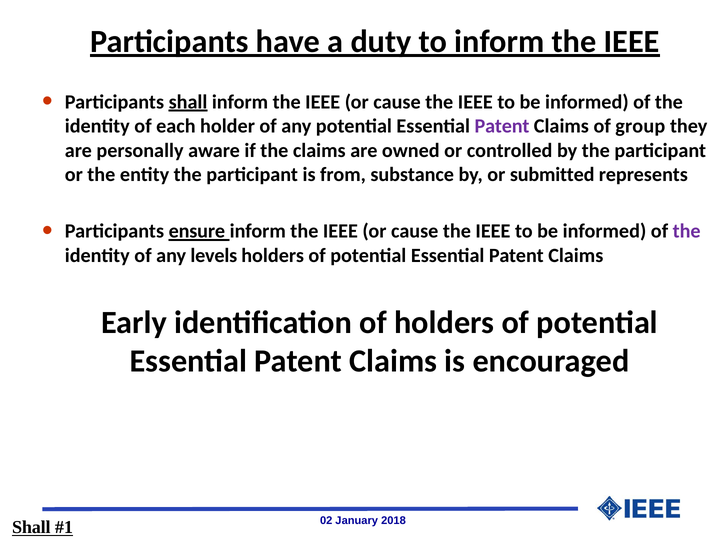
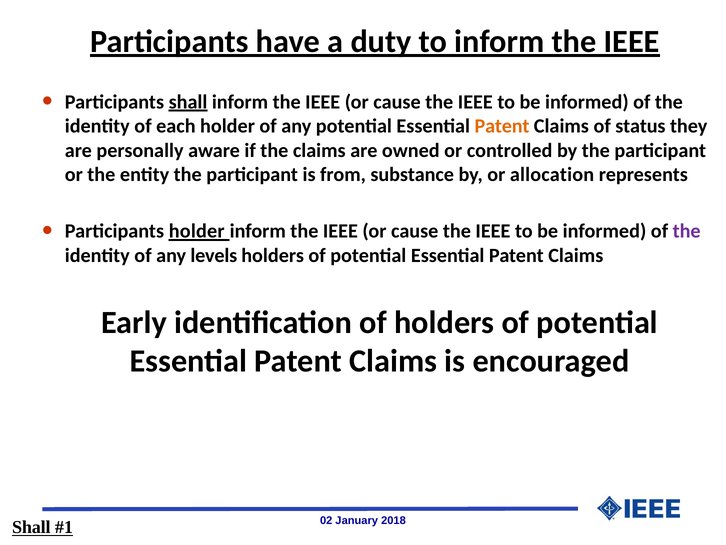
Patent colour: purple -> orange (502, 126)
group: group -> status (640, 126)
submitted: submitted -> allocation (552, 174)
Participants ensure: ensure -> holder (197, 231)
